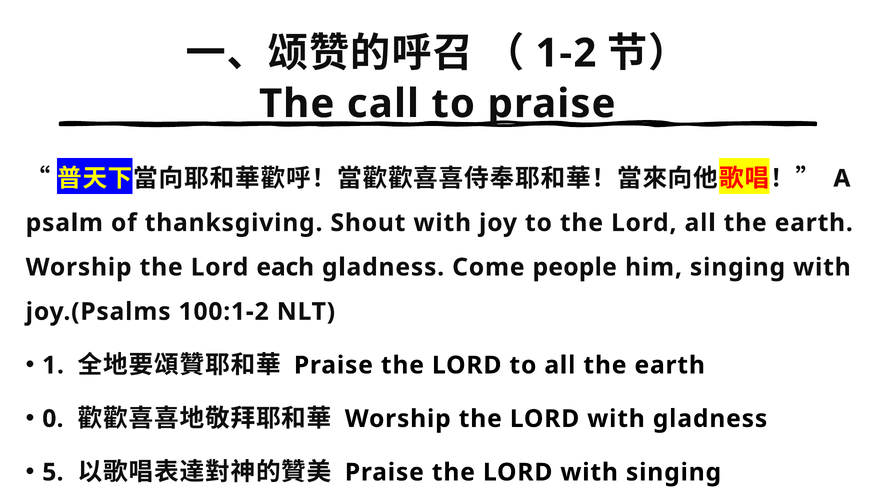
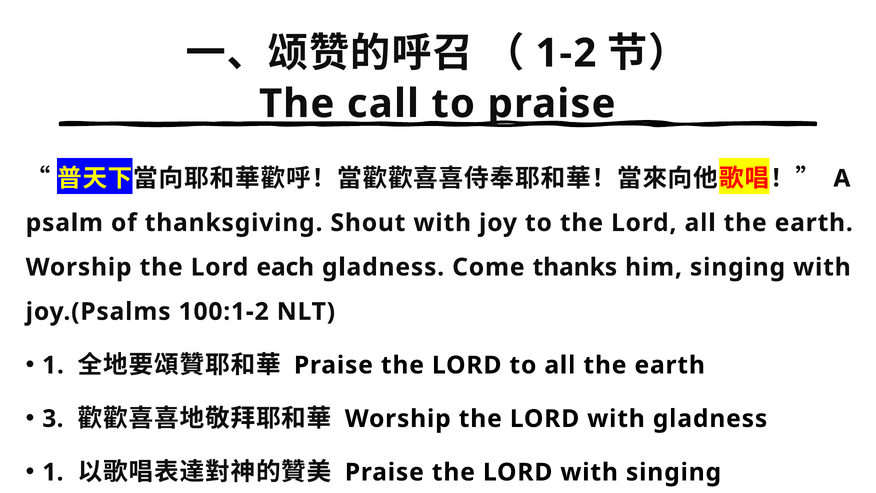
people: people -> thanks (575, 267)
0: 0 -> 3 (53, 419)
5: 5 -> 1 (53, 472)
